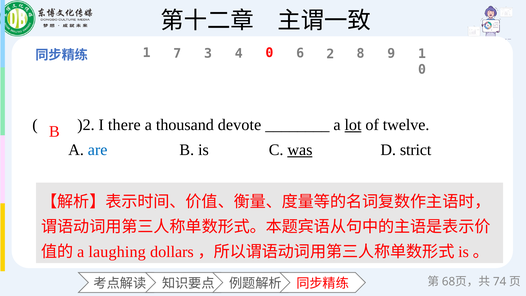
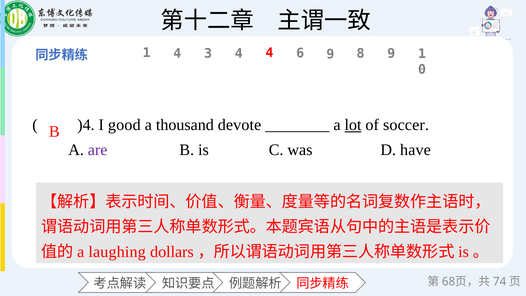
1 7: 7 -> 4 (177, 53)
0: 0 -> 4 (269, 53)
6 2: 2 -> 9 (330, 54)
)2: )2 -> )4 (86, 125)
there: there -> good (124, 125)
twelve: twelve -> soccer (406, 125)
are colour: blue -> purple (98, 150)
was underline: present -> none (300, 150)
strict: strict -> have (415, 150)
